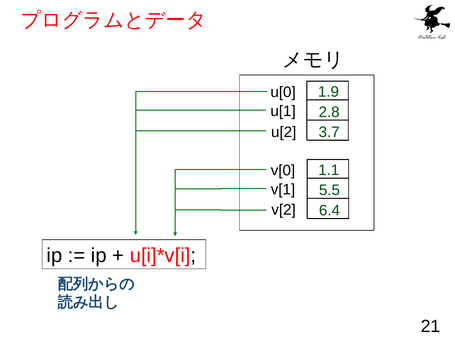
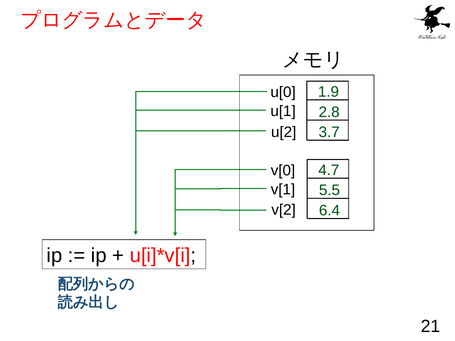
1.1: 1.1 -> 4.7 (329, 170)
